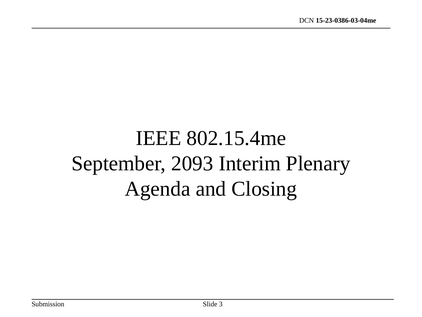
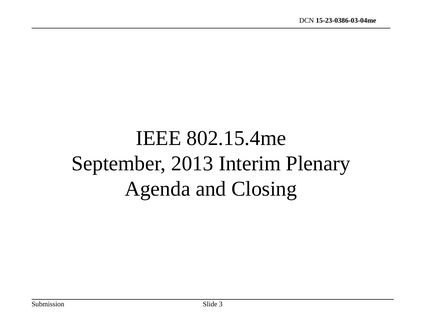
2093: 2093 -> 2013 (192, 163)
